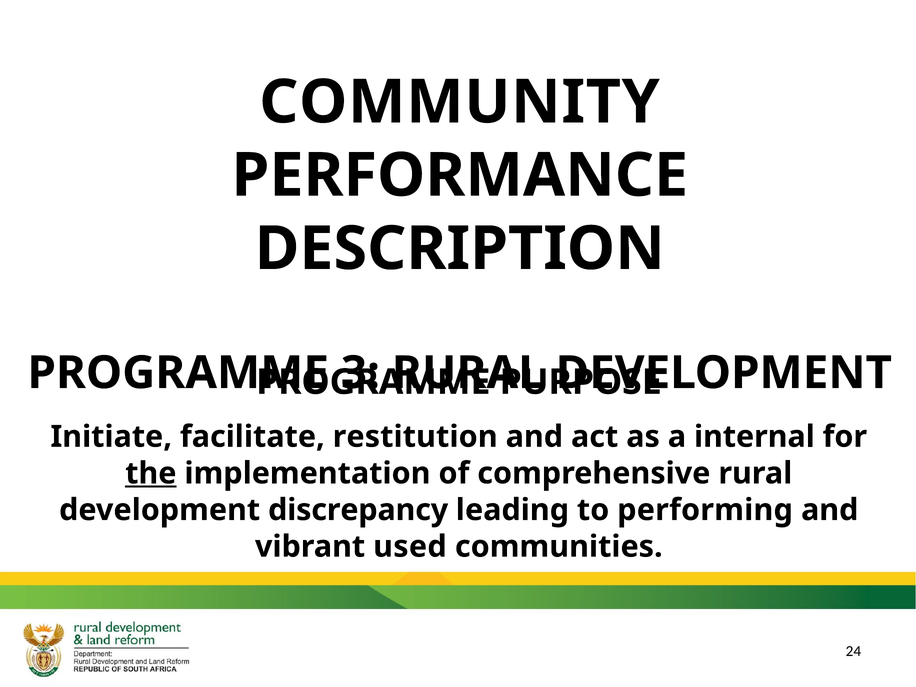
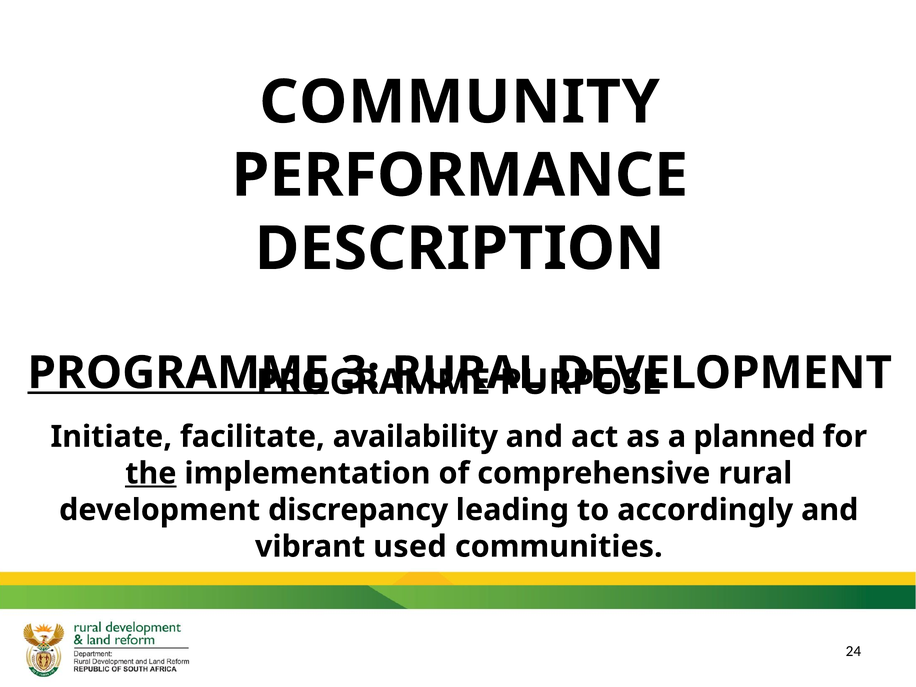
PROGRAMME underline: none -> present (178, 373)
restitution: restitution -> availability (415, 437)
internal: internal -> planned (754, 437)
performing: performing -> accordingly (705, 510)
